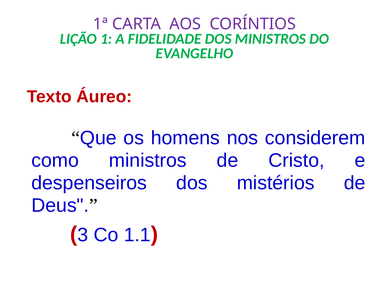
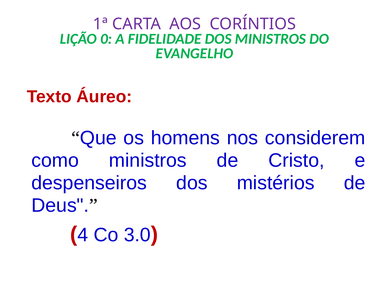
1: 1 -> 0 (106, 39)
3: 3 -> 4 (83, 235)
1.1: 1.1 -> 3.0 (137, 235)
